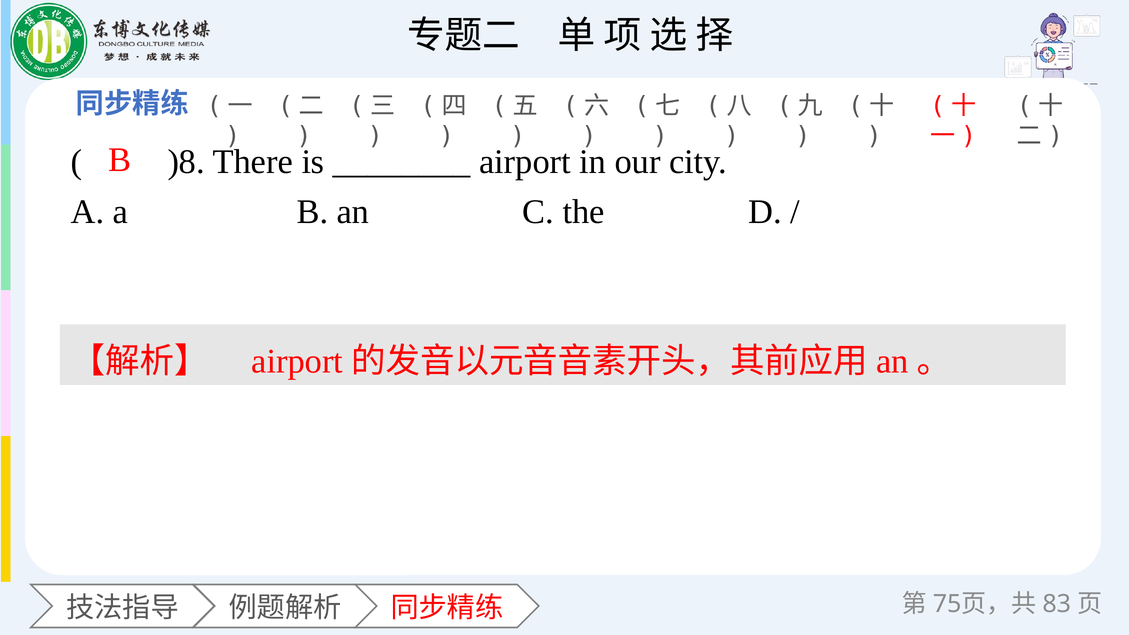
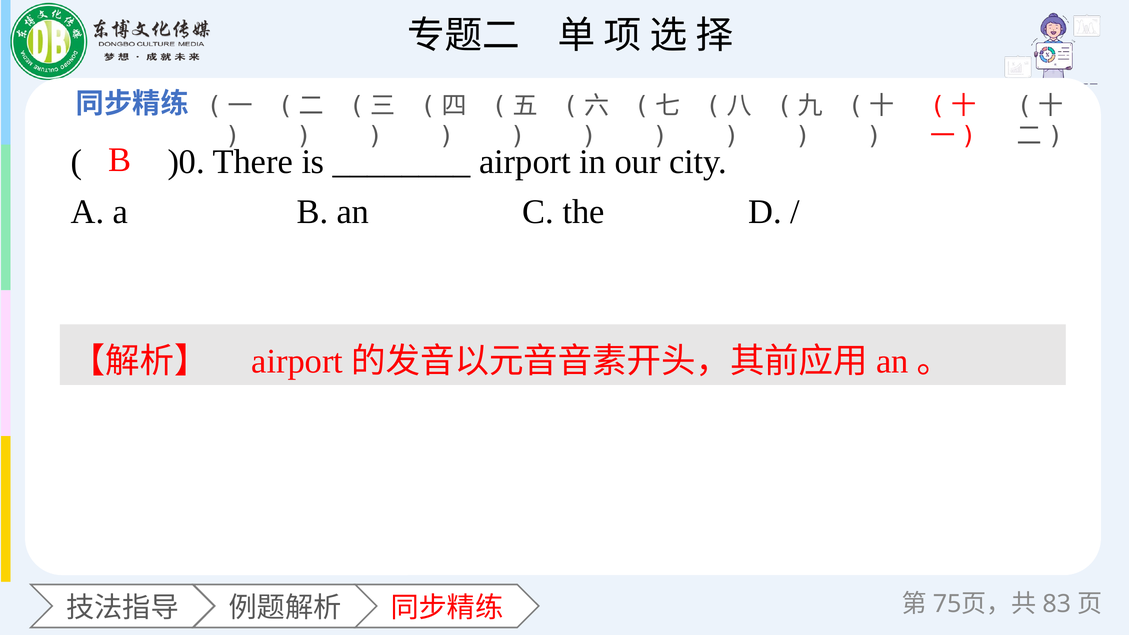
)8: )8 -> )0 (186, 162)
